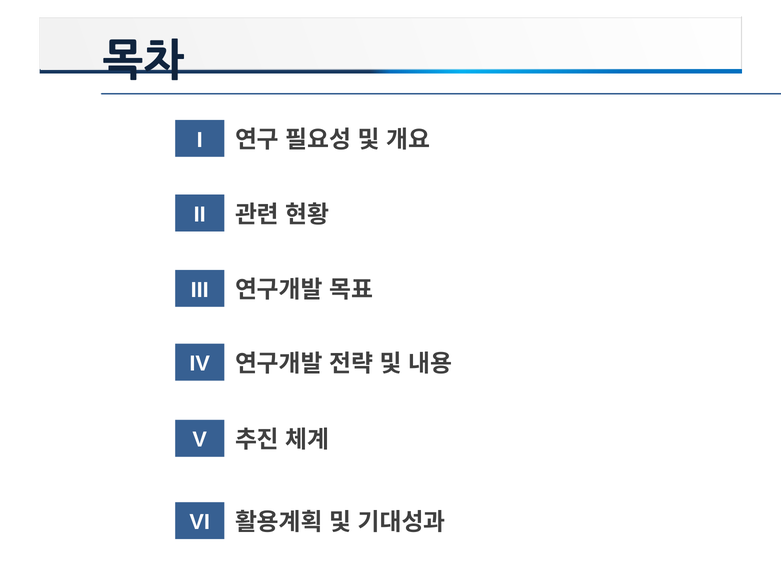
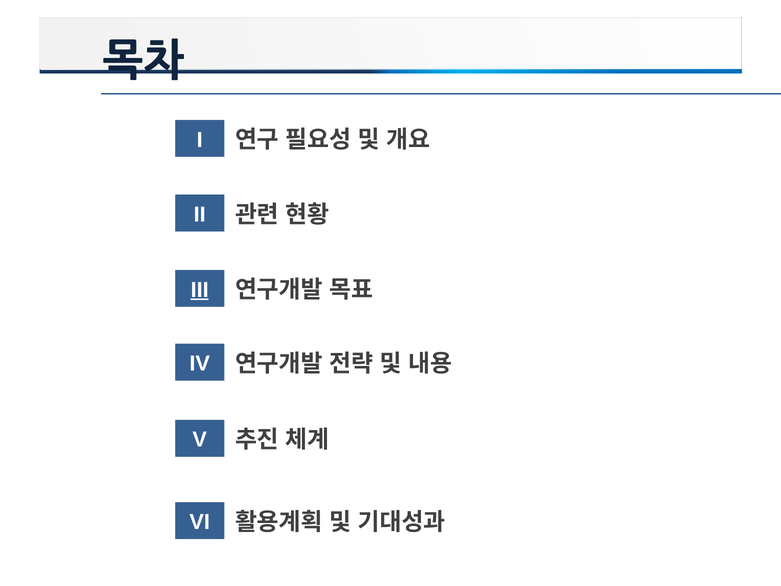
III underline: none -> present (200, 290)
